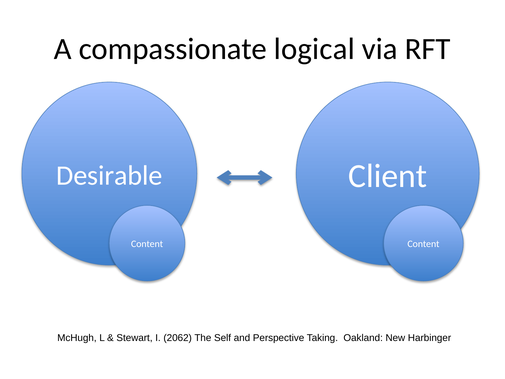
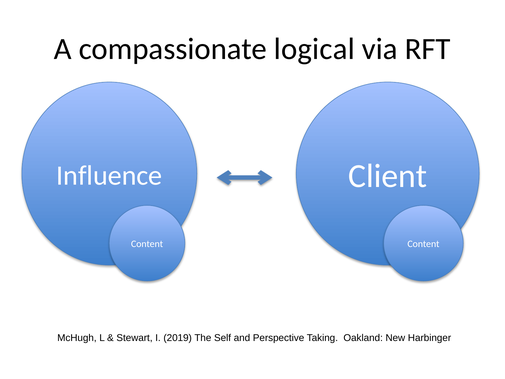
Desirable: Desirable -> Influence (109, 175)
2062: 2062 -> 2019 (178, 338)
